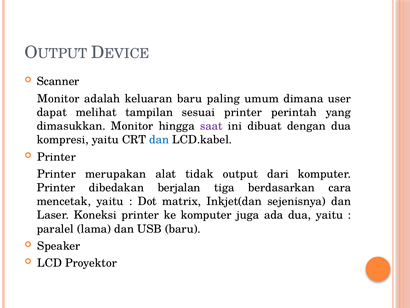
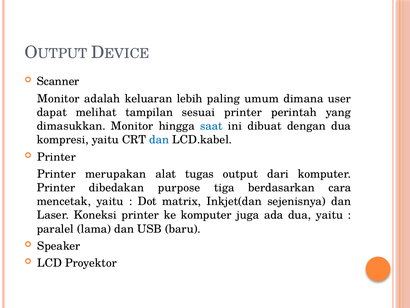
keluaran baru: baru -> lebih (190, 99)
saat colour: purple -> blue (211, 126)
tidak: tidak -> tugas (200, 174)
berjalan: berjalan -> purpose (179, 188)
